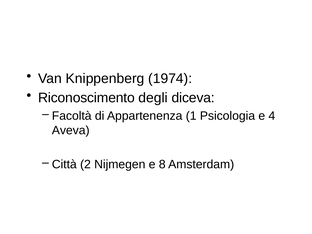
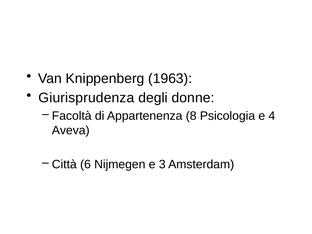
1974: 1974 -> 1963 (170, 78)
Riconoscimento: Riconoscimento -> Giurisprudenza (86, 98)
diceva: diceva -> donne (193, 98)
1: 1 -> 8 (191, 116)
2: 2 -> 6 (85, 164)
8: 8 -> 3 (162, 164)
